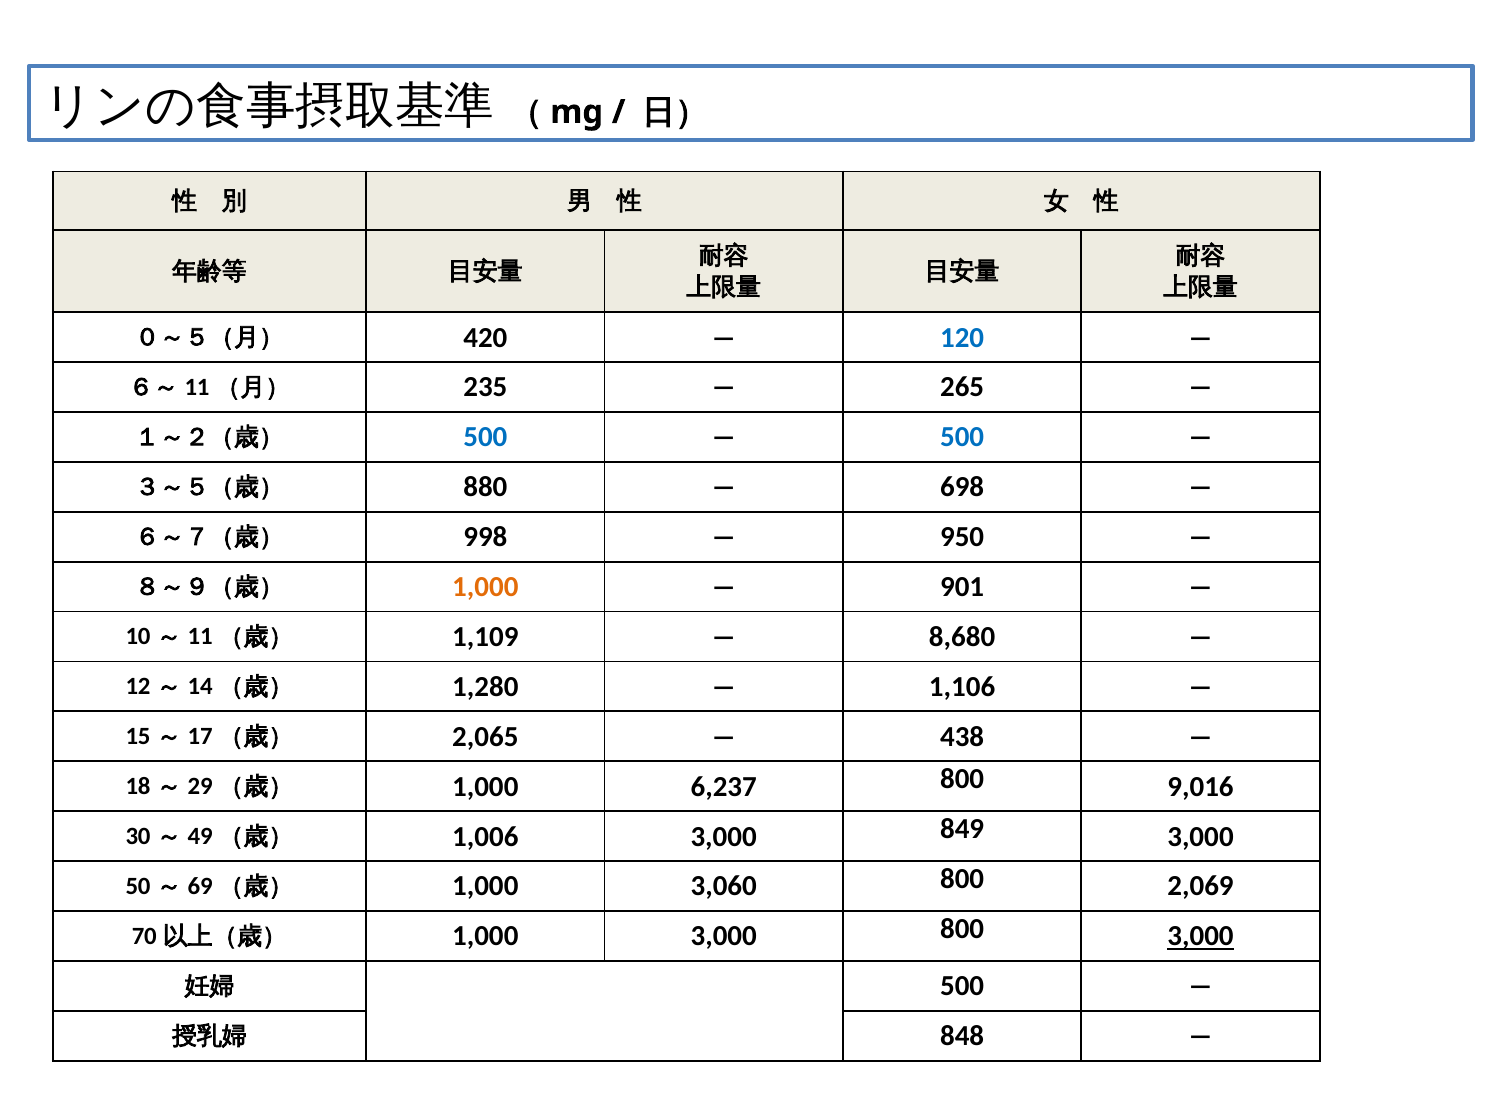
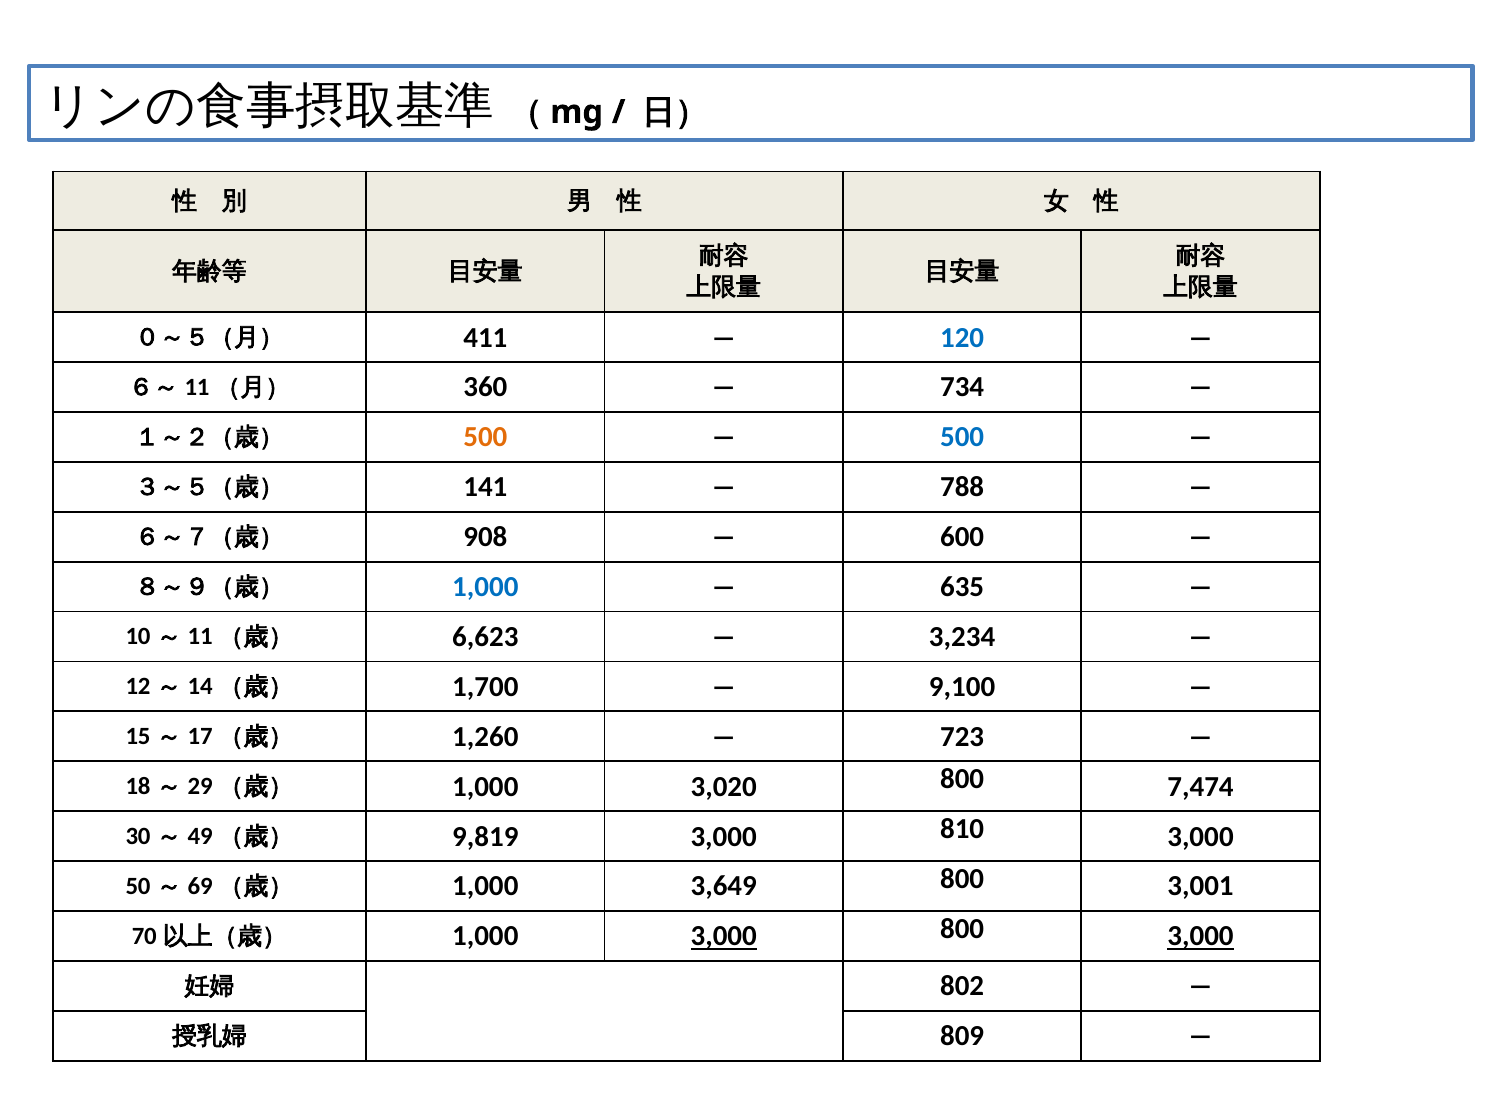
420: 420 -> 411 (485, 338)
235: 235 -> 360 (485, 388)
265: 265 -> 734 (962, 388)
500 colour: blue -> orange (485, 437)
880: 880 -> 141 (485, 487)
698: 698 -> 788 (962, 487)
998: 998 -> 908 (485, 537)
950: 950 -> 600 (962, 537)
1,000 colour: orange -> blue (485, 587)
901: 901 -> 635 (962, 587)
1,109: 1,109 -> 6,623 (485, 637)
8,680: 8,680 -> 3,234 (962, 637)
1,280: 1,280 -> 1,700 (485, 687)
1,106: 1,106 -> 9,100 (962, 687)
2,065: 2,065 -> 1,260 (485, 737)
438: 438 -> 723 (962, 737)
6,237: 6,237 -> 3,020 (724, 787)
9,016: 9,016 -> 7,474 (1200, 787)
1,006: 1,006 -> 9,819 (485, 837)
849: 849 -> 810 (962, 830)
3,060: 3,060 -> 3,649 (724, 887)
2,069: 2,069 -> 3,001 (1200, 887)
3,000 underline: none -> present (724, 937)
500: 500 -> 802 (962, 987)
848: 848 -> 809 (962, 1037)
